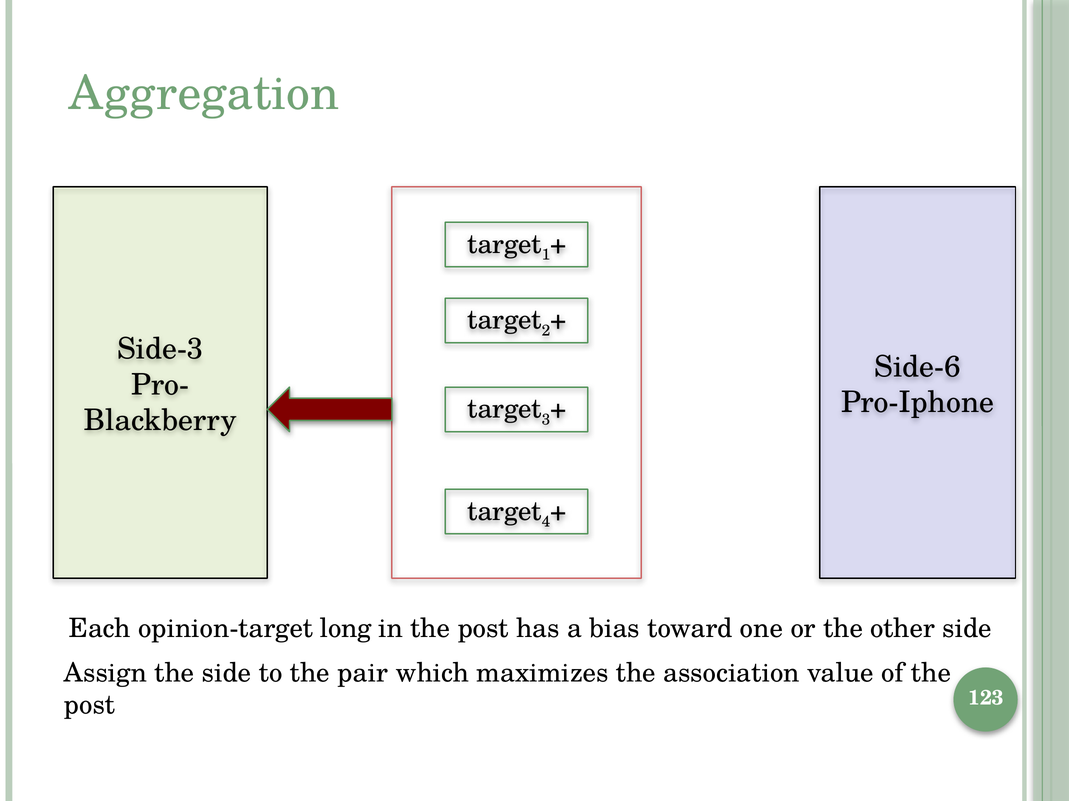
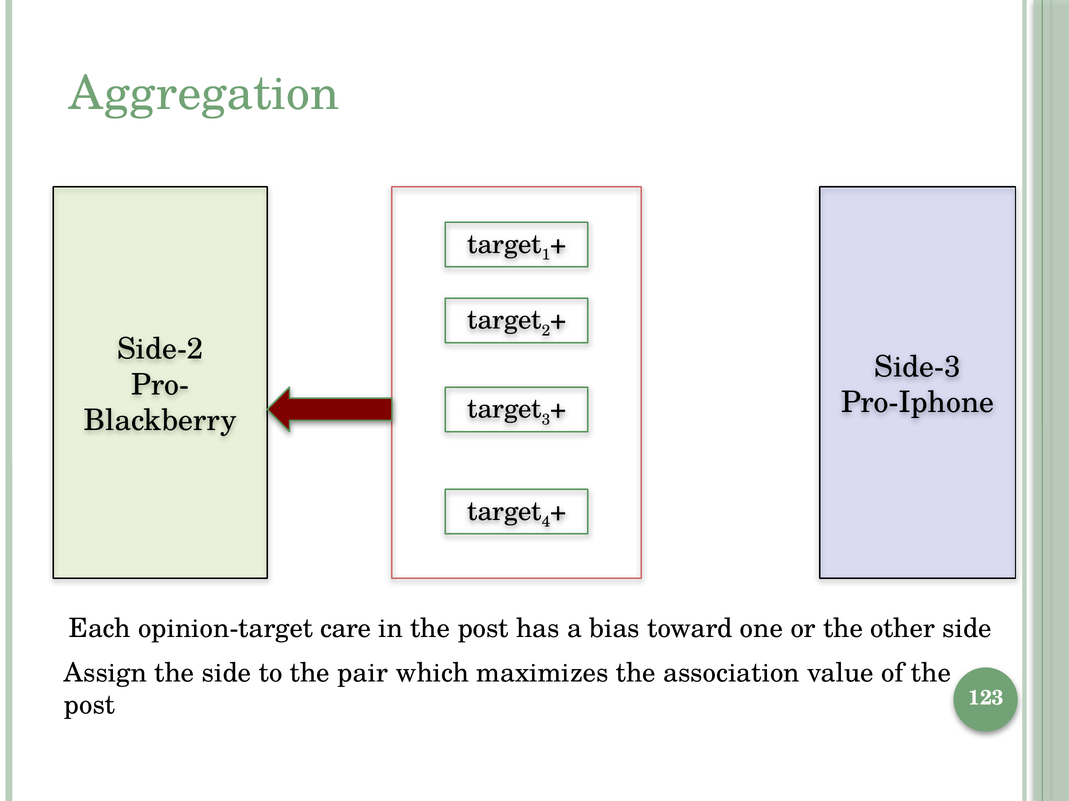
Side-3: Side-3 -> Side-2 (160, 349)
Side-6: Side-6 -> Side-3 (917, 367)
long: long -> care (346, 629)
